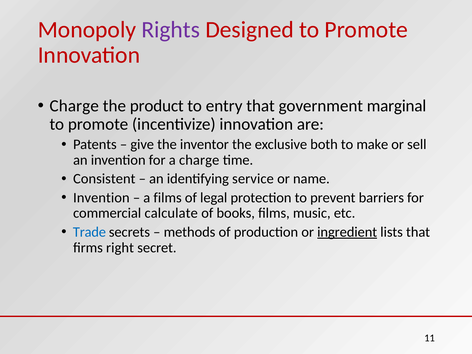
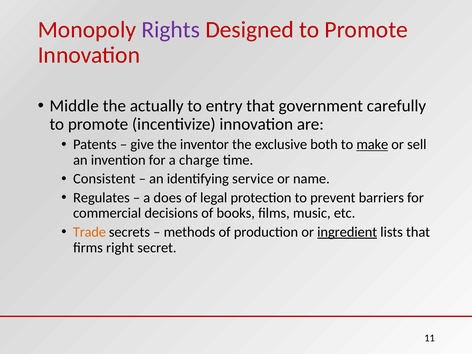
Charge: Charge -> Middle (74, 106)
product: product -> actually (157, 106)
marginal: marginal -> carefully (396, 106)
make underline: none -> present (372, 144)
Invention: Invention -> Regulates (101, 198)
a films: films -> does (168, 198)
calculate: calculate -> decisions (171, 213)
Trade colour: blue -> orange (89, 232)
